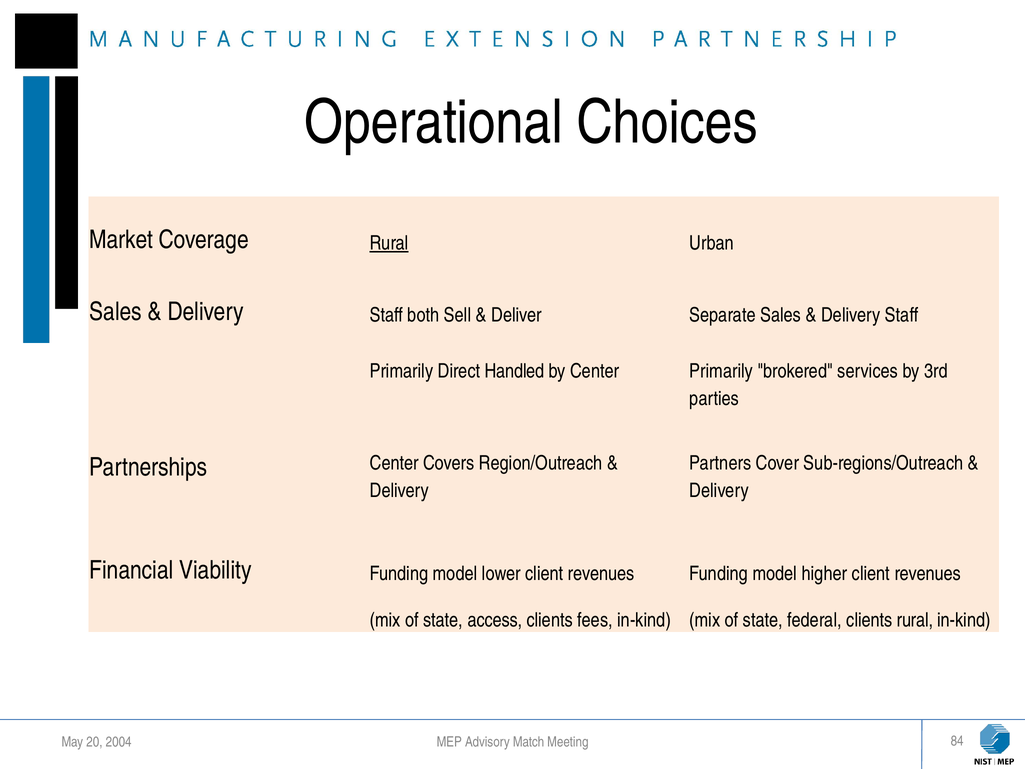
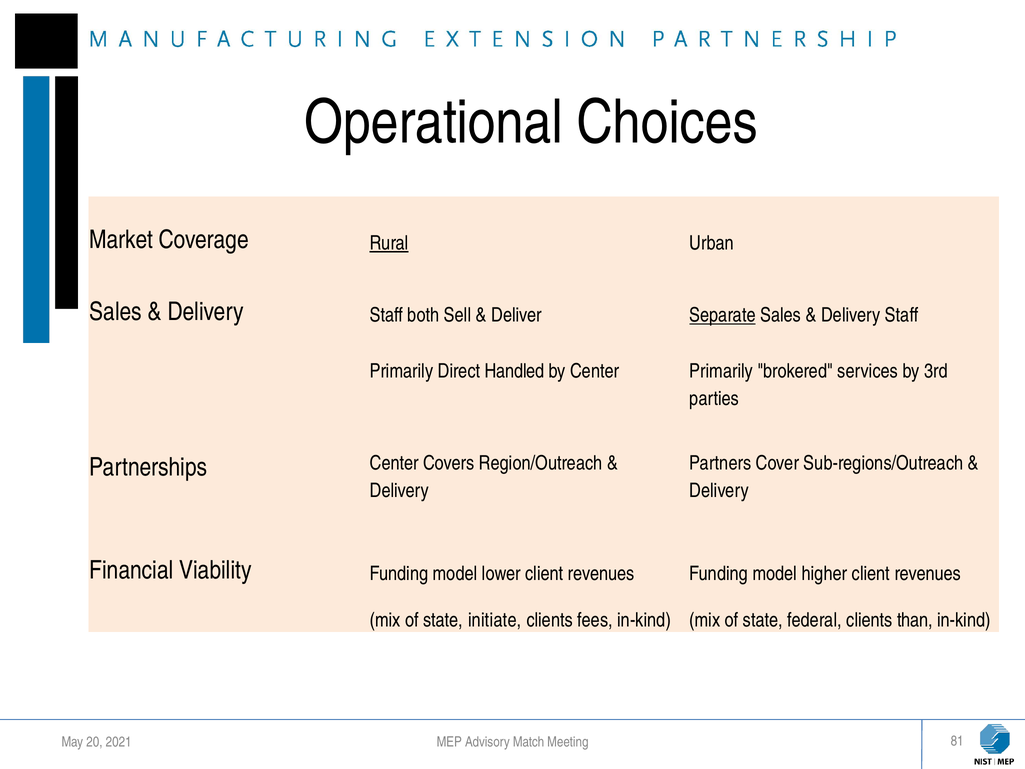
Separate underline: none -> present (723, 315)
access: access -> initiate (495, 620)
clients rural: rural -> than (915, 620)
2004: 2004 -> 2021 (119, 742)
84: 84 -> 81 (957, 741)
